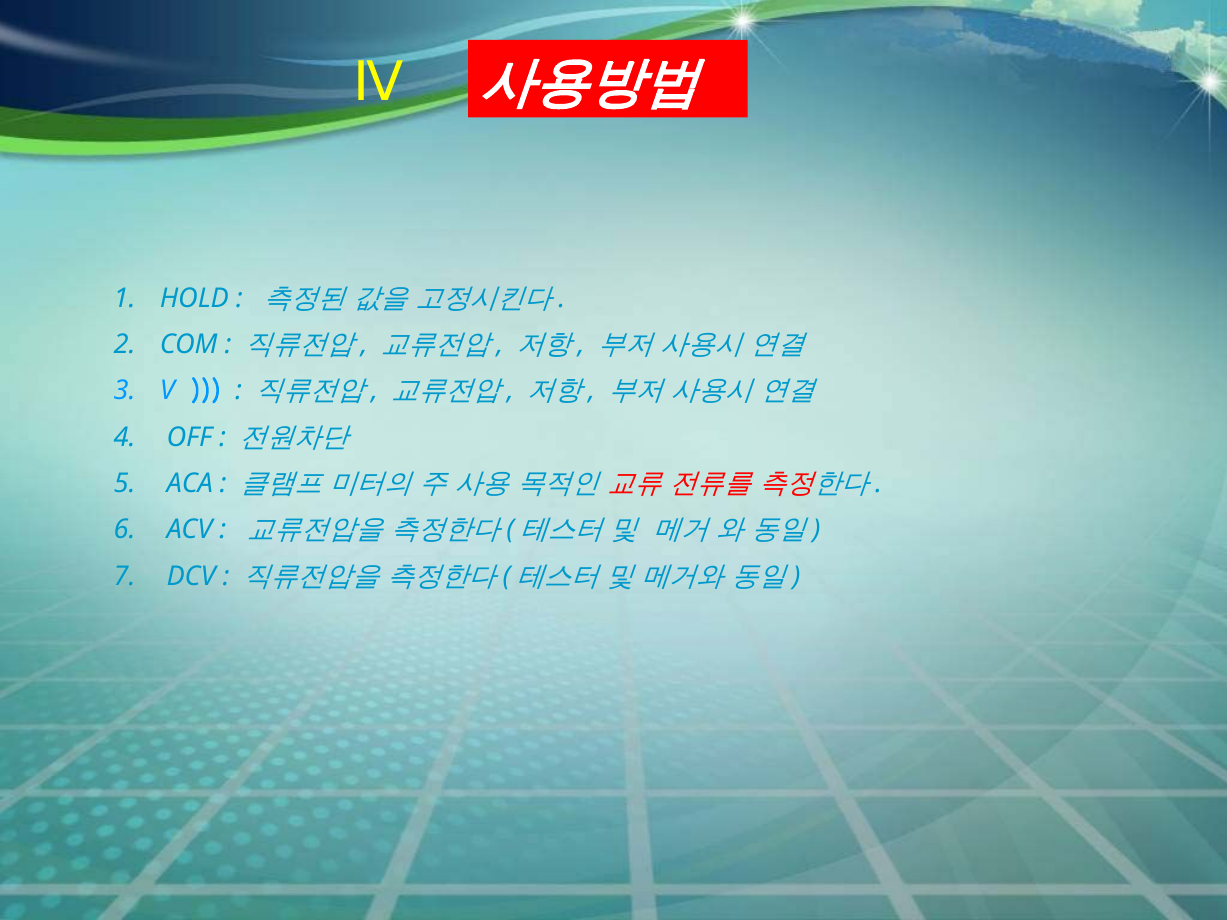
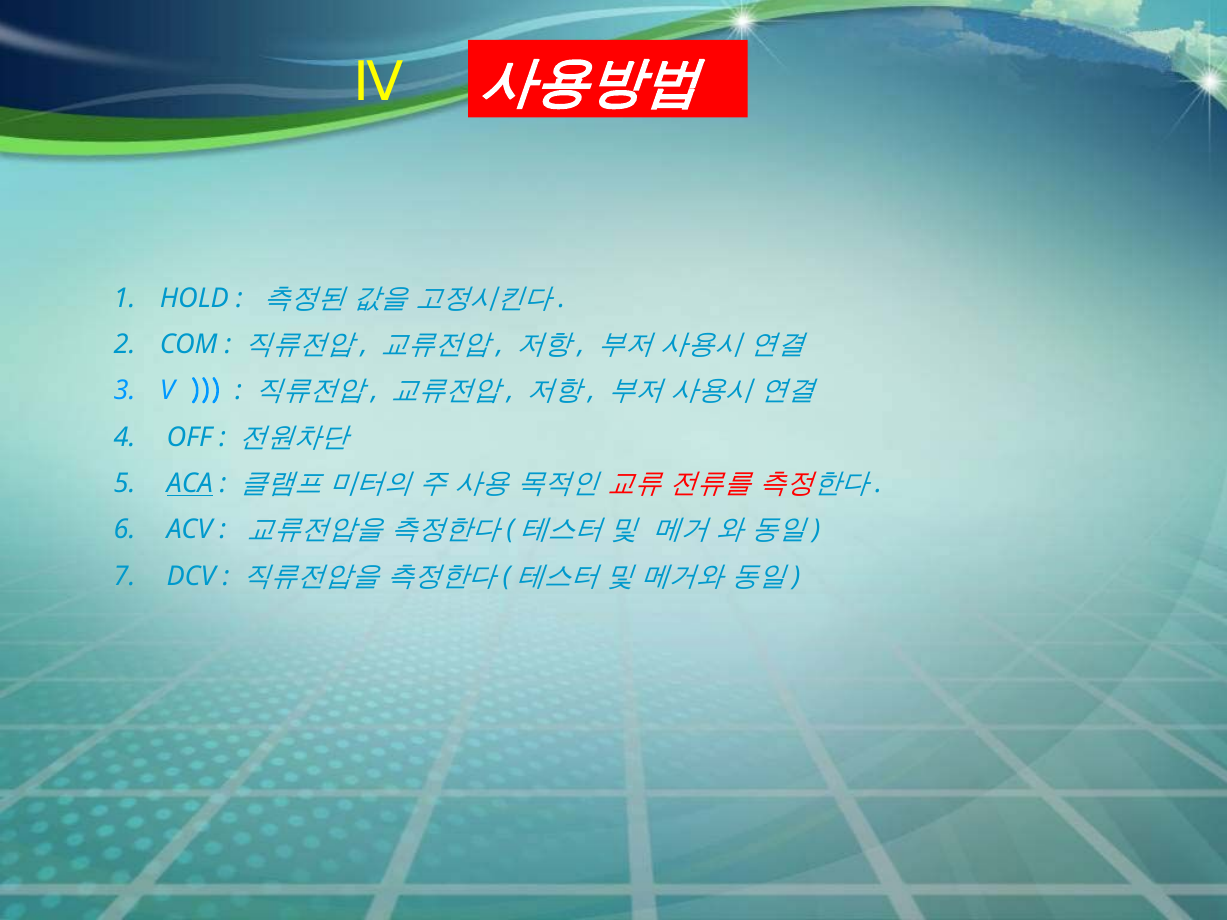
ACA underline: none -> present (190, 484)
